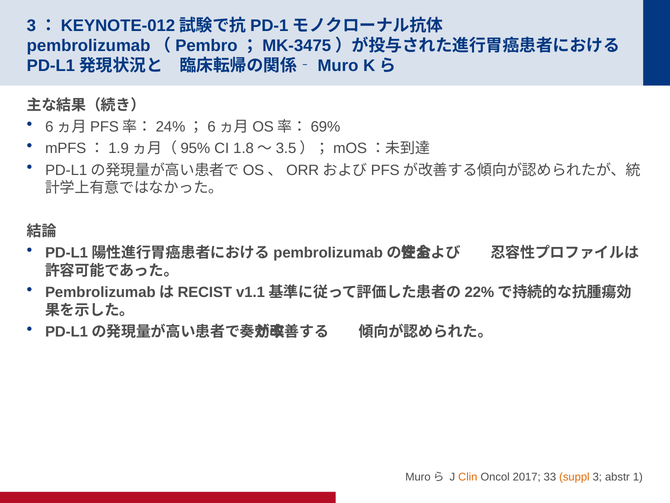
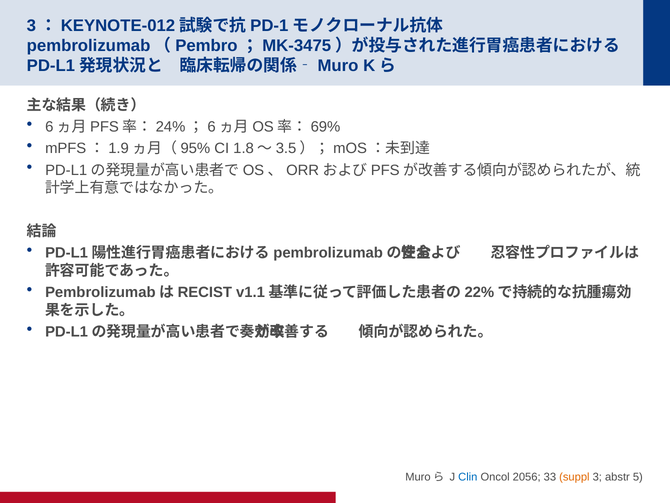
Clin colour: orange -> blue (468, 476)
2017: 2017 -> 2056 (527, 476)
1: 1 -> 5 (638, 476)
